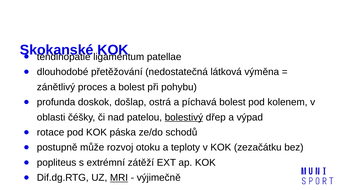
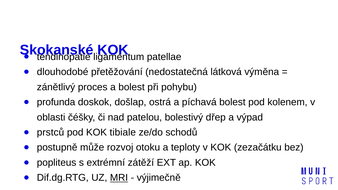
bolestivý underline: present -> none (184, 117)
rotace: rotace -> prstců (51, 132)
páska: páska -> tibiale (123, 132)
